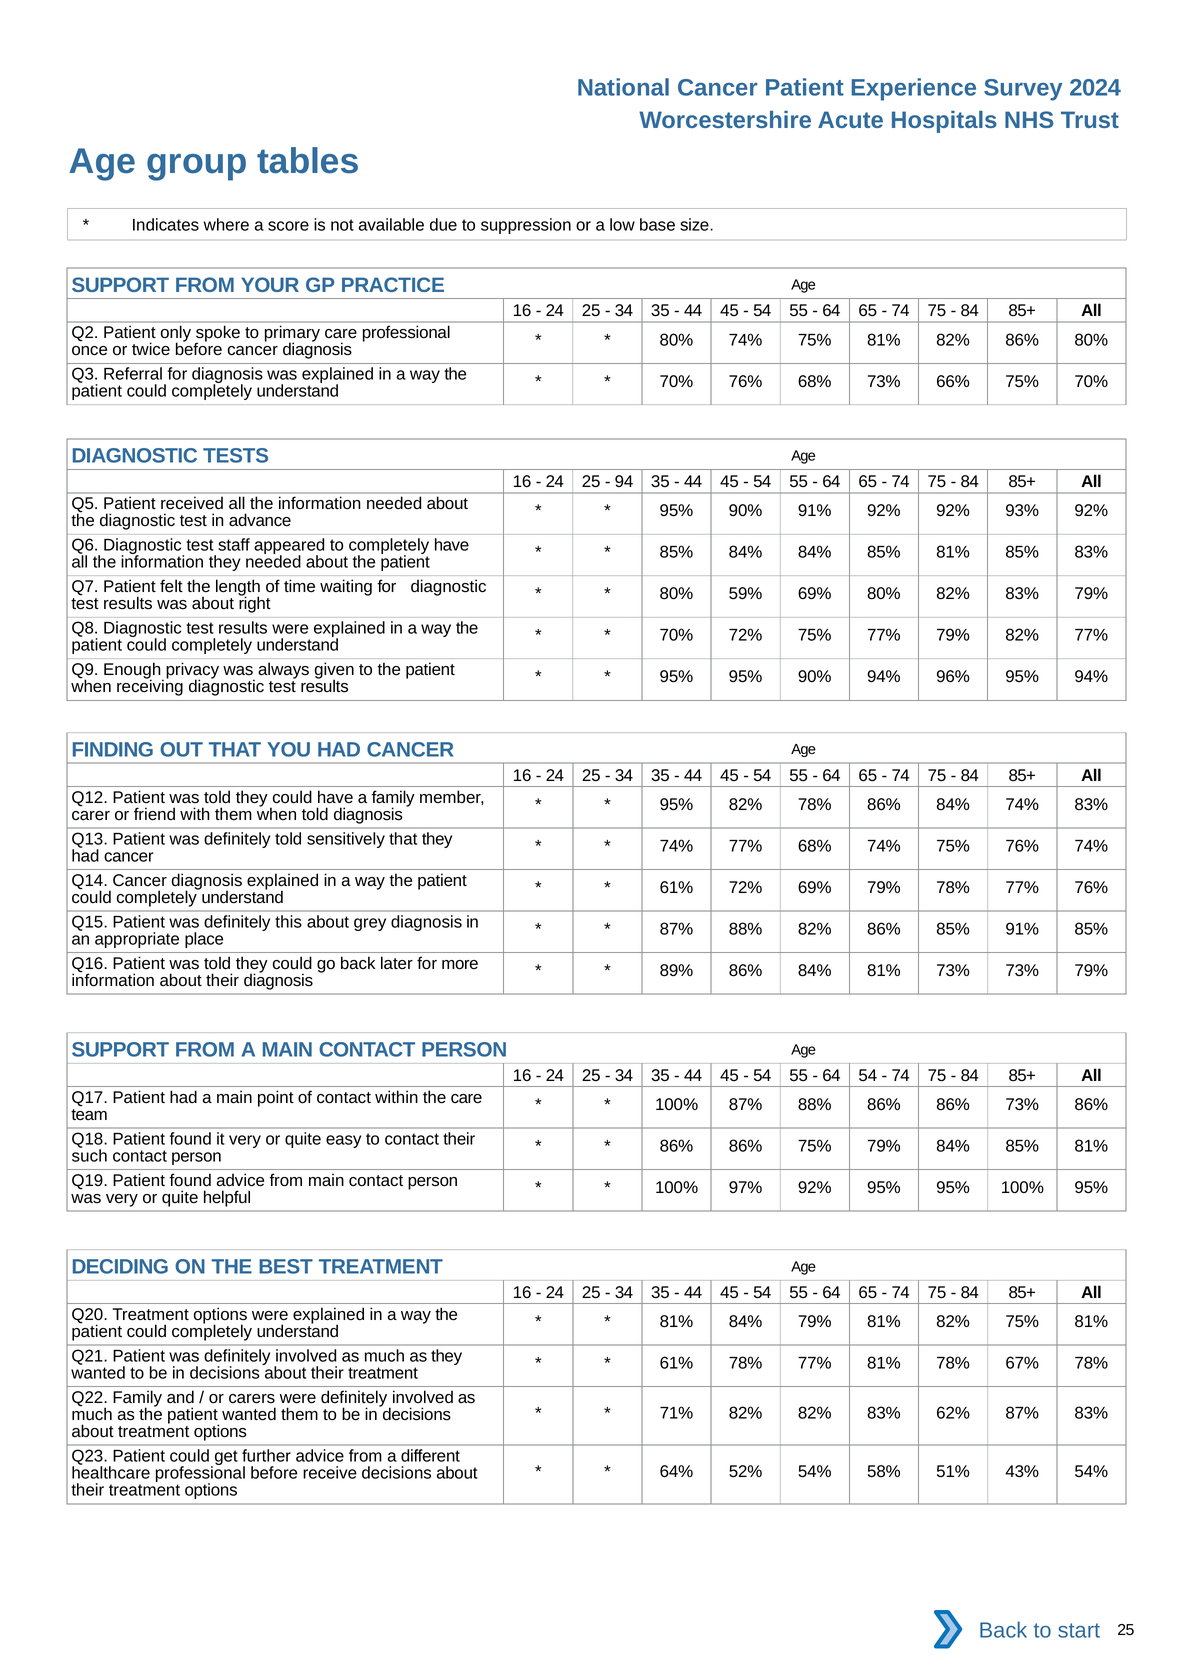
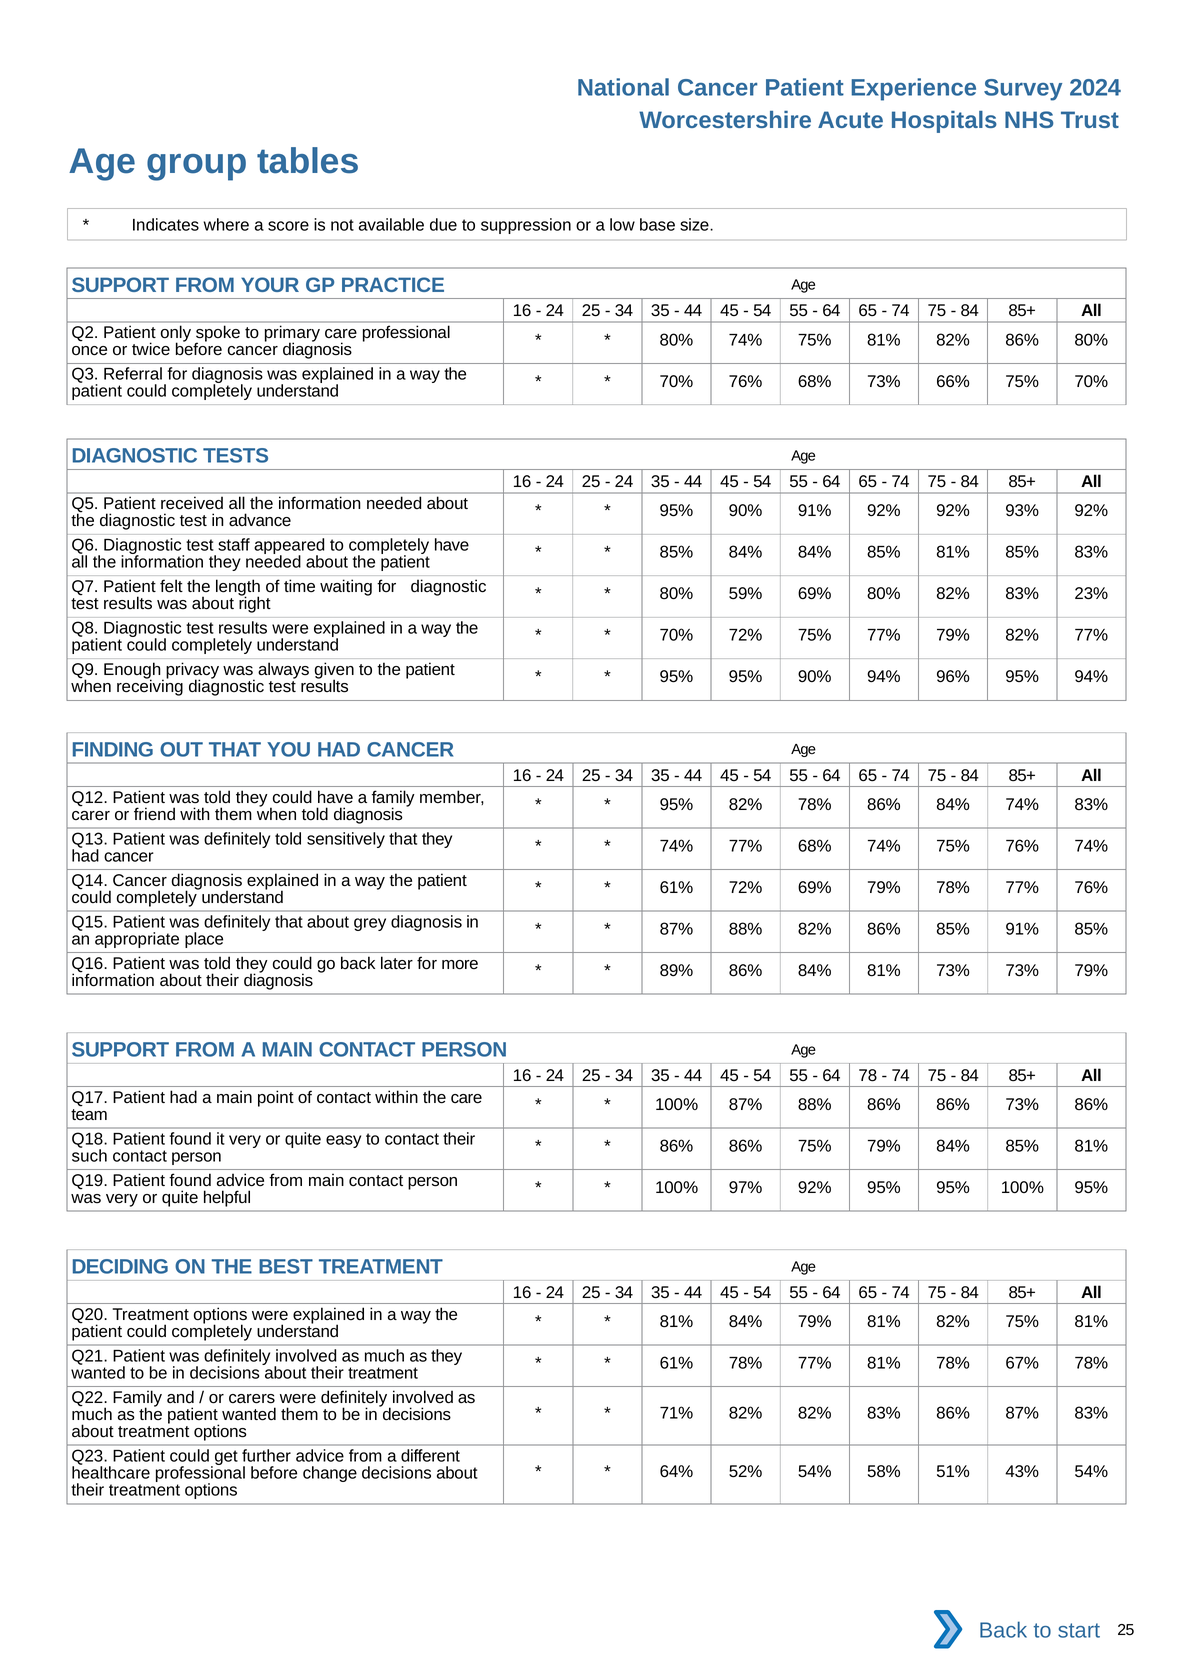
94: 94 -> 24 (624, 482)
83% 79%: 79% -> 23% (1091, 594)
definitely this: this -> that (289, 922)
64 54: 54 -> 78 (868, 1075)
83% 62%: 62% -> 86% (953, 1413)
receive: receive -> change (330, 1473)
